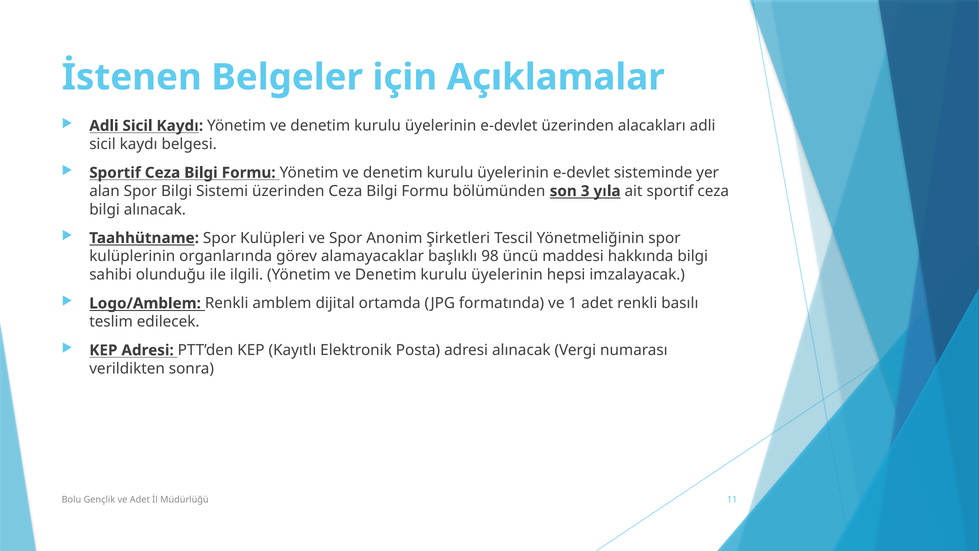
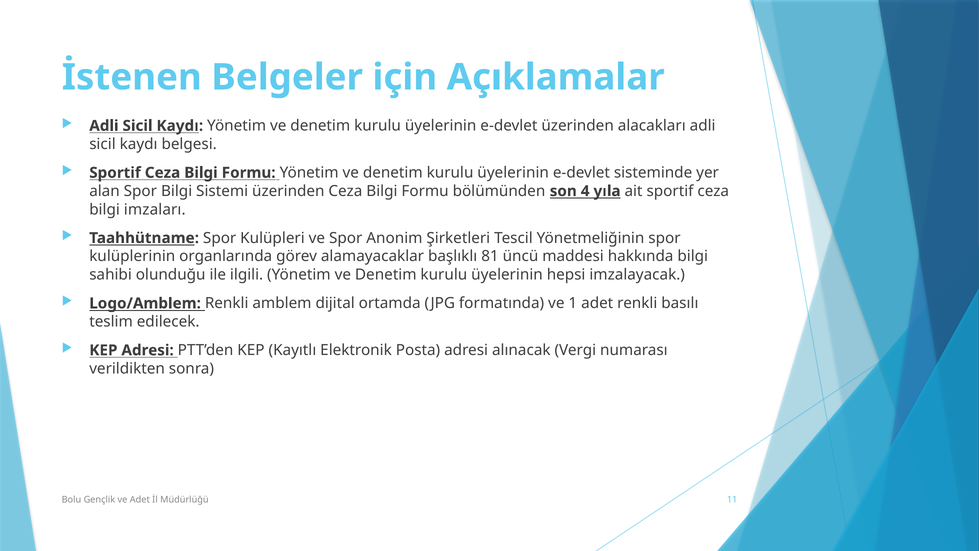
3: 3 -> 4 (585, 191)
bilgi alınacak: alınacak -> imzaları (155, 209)
98: 98 -> 81 (490, 256)
